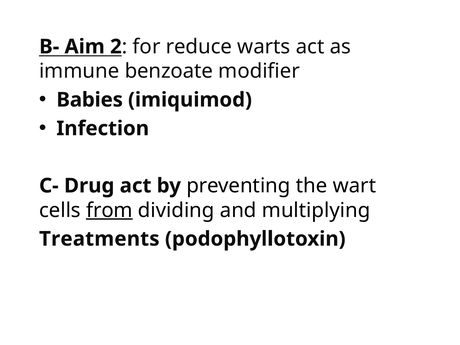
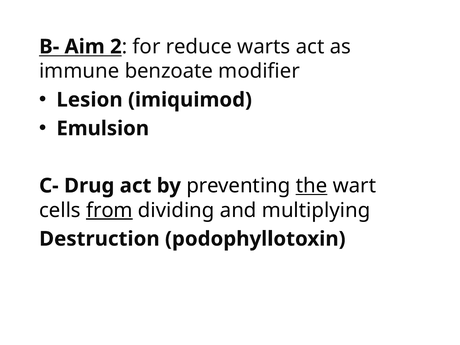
Babies: Babies -> Lesion (90, 100)
Infection: Infection -> Emulsion (103, 128)
the underline: none -> present (312, 186)
Treatments: Treatments -> Destruction (99, 239)
